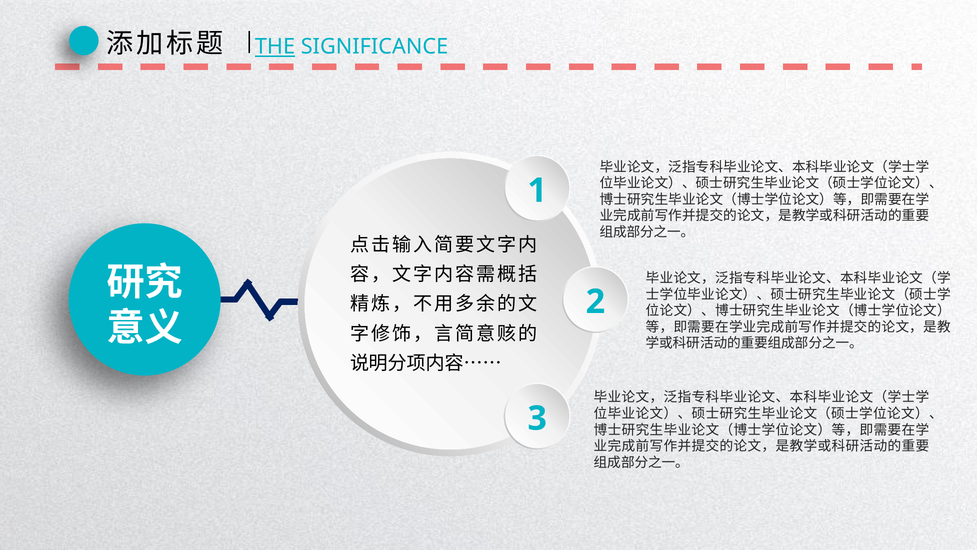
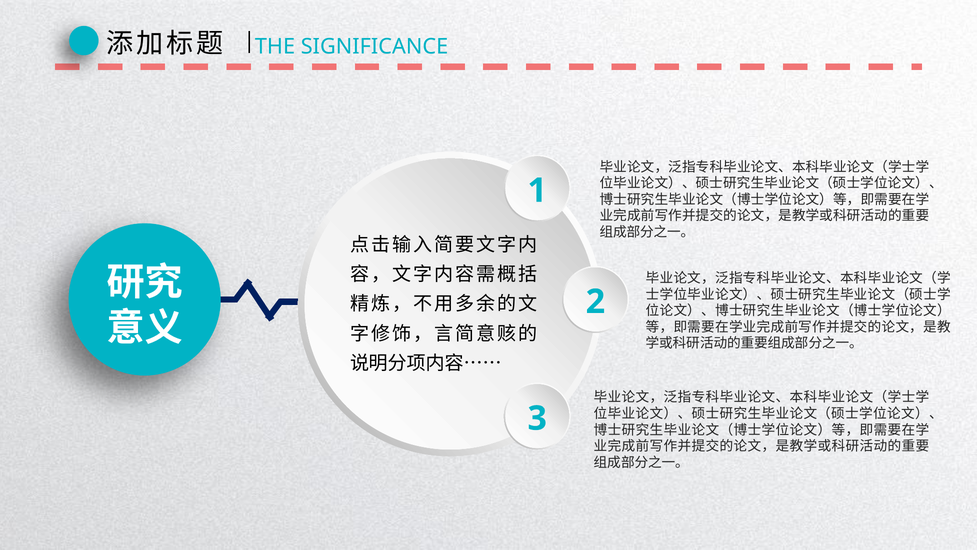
THE underline: present -> none (275, 47)
